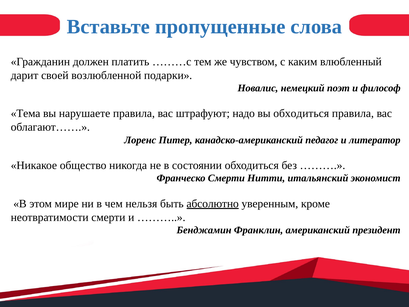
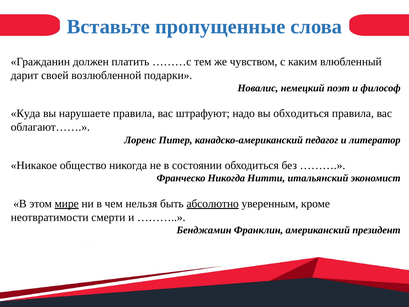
Тема: Тема -> Куда (26, 113)
Франческо Смерти: Смерти -> Никогда (226, 178)
мире underline: none -> present (67, 203)
